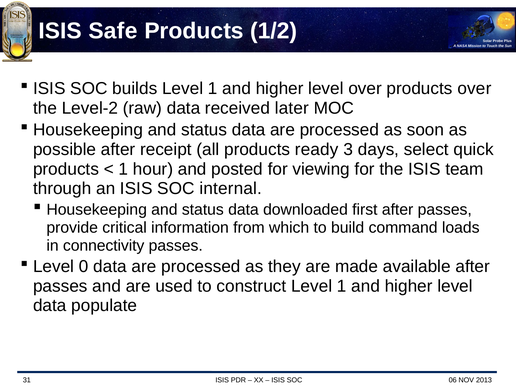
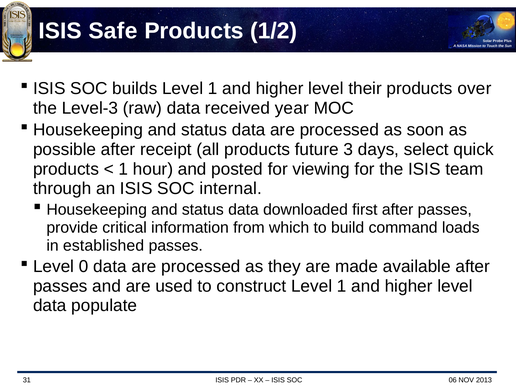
level over: over -> their (365, 88)
Level-2: Level-2 -> Level-3 (90, 108)
later: later -> year (292, 108)
ready: ready -> future (317, 149)
connectivity: connectivity -> established (104, 245)
